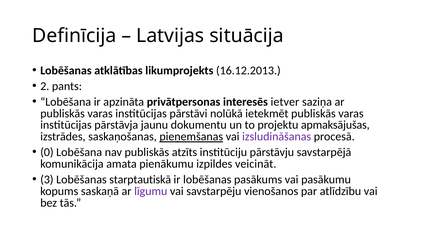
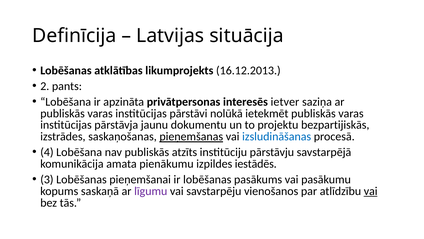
apmaksājušas: apmaksājušas -> bezpartijiskās (335, 125)
izsludināšanas colour: purple -> blue (277, 136)
0: 0 -> 4 (47, 152)
veicināt: veicināt -> iestādēs (256, 164)
starptautiskā: starptautiskā -> pieņemšanai (140, 179)
vai underline: none -> present (371, 191)
